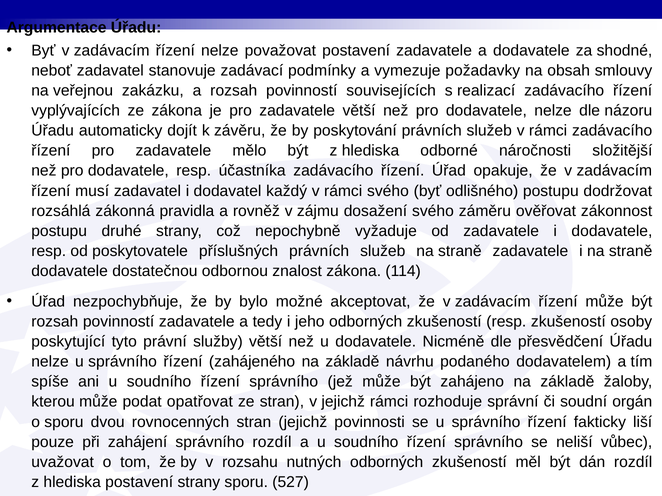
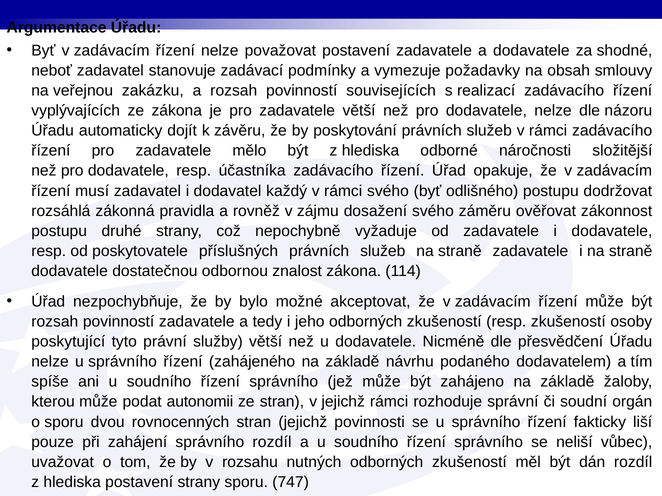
opatřovat: opatřovat -> autonomii (200, 402)
527: 527 -> 747 (291, 483)
